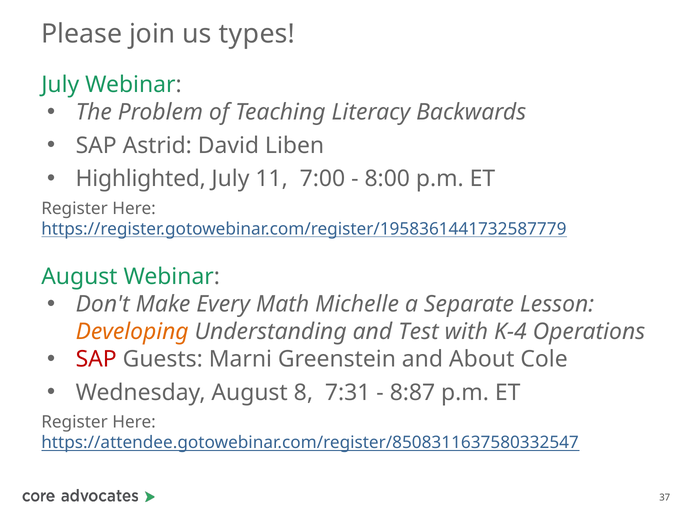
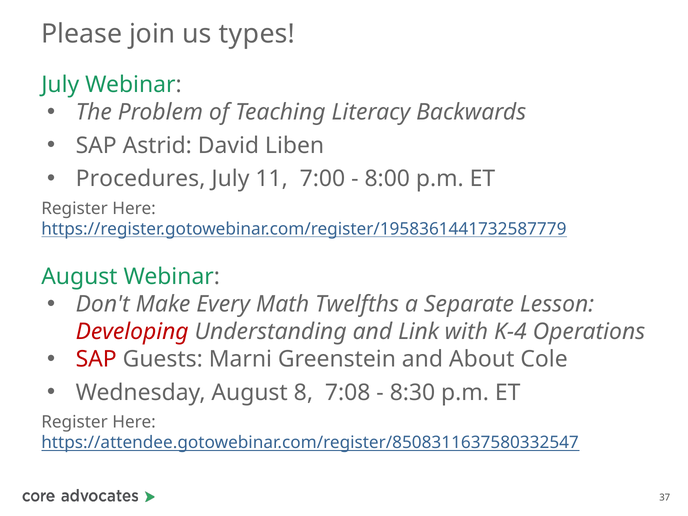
Highlighted: Highlighted -> Procedures (141, 179)
Michelle: Michelle -> Twelfths (357, 304)
Developing colour: orange -> red (132, 332)
Test: Test -> Link (419, 332)
7:31: 7:31 -> 7:08 (348, 393)
8:87: 8:87 -> 8:30 (412, 393)
